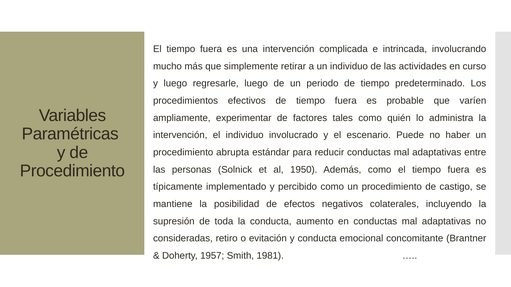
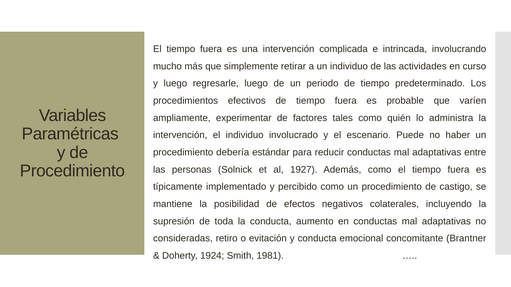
abrupta: abrupta -> debería (233, 153)
1950: 1950 -> 1927 (304, 170)
1957: 1957 -> 1924 (212, 256)
